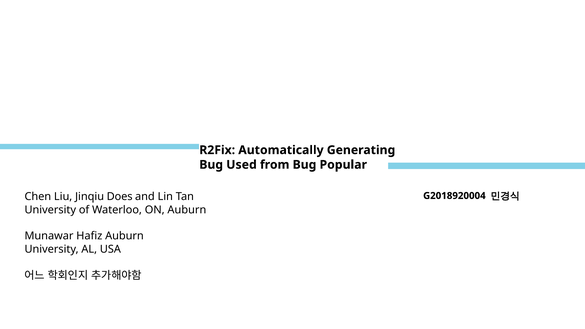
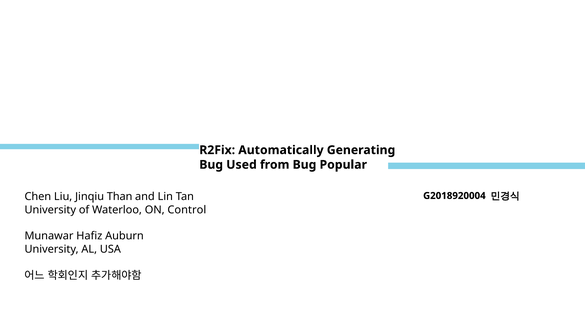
Does: Does -> Than (120, 197)
ON Auburn: Auburn -> Control (187, 210)
